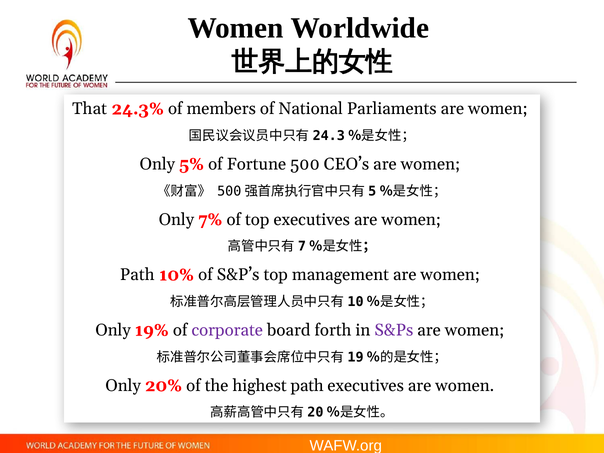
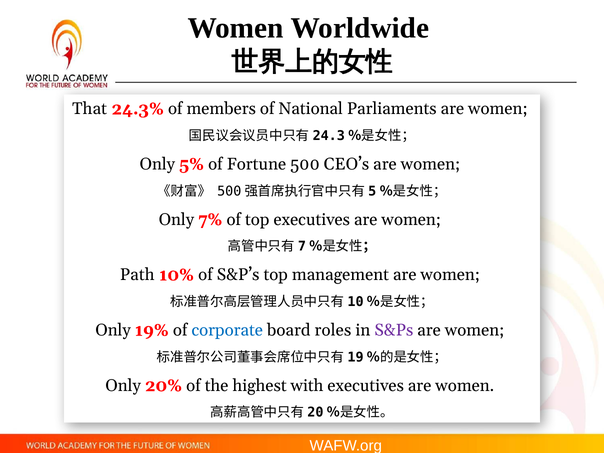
corporate colour: purple -> blue (227, 330)
forth: forth -> roles (333, 330)
highest path: path -> with (307, 386)
